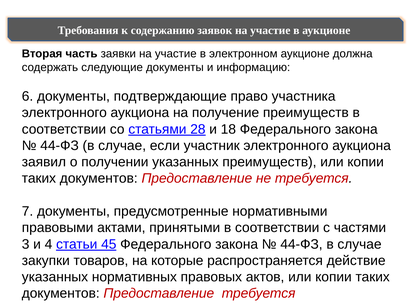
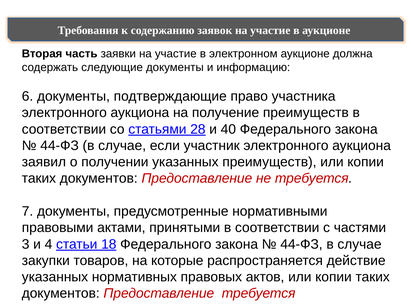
18: 18 -> 40 (228, 129)
45: 45 -> 18 (109, 244)
